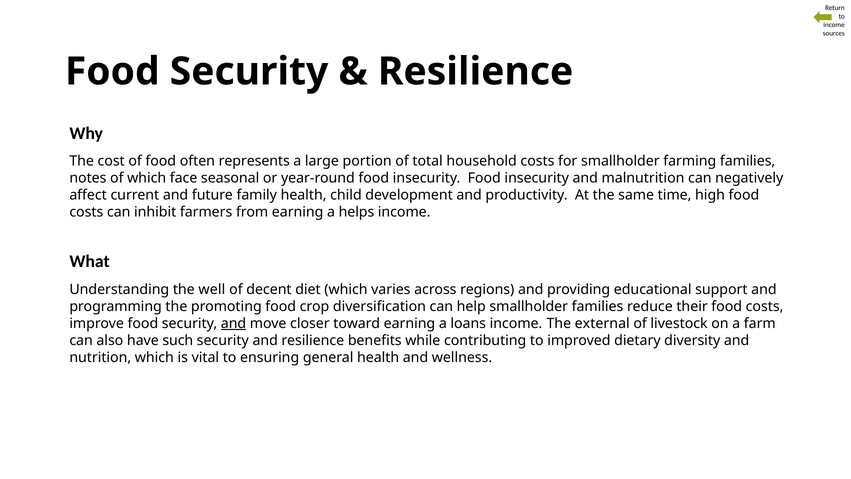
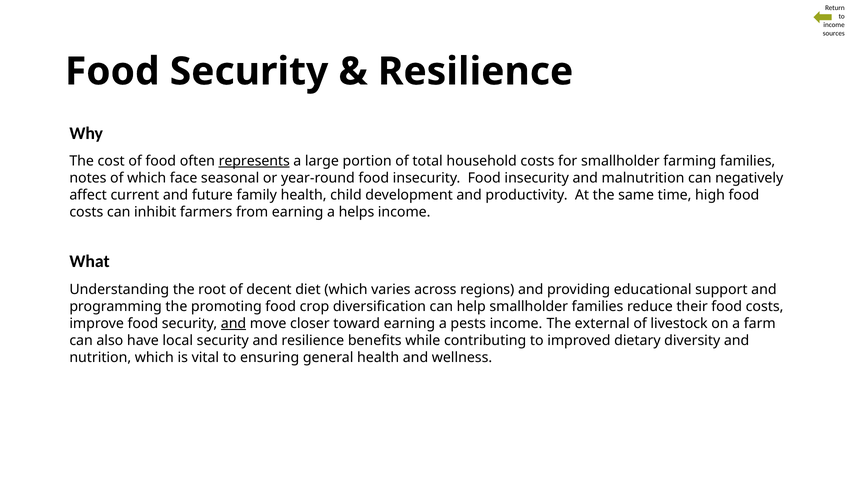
represents underline: none -> present (254, 161)
well: well -> root (212, 289)
loans: loans -> pests (468, 323)
such: such -> local (178, 340)
